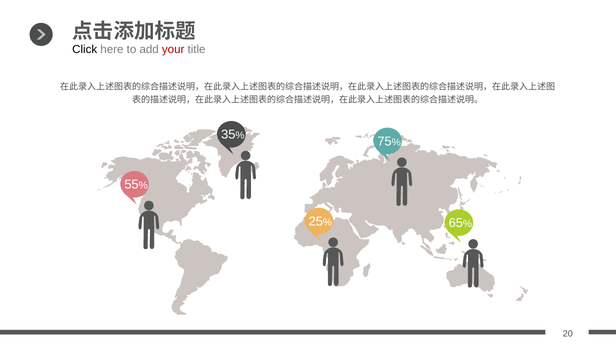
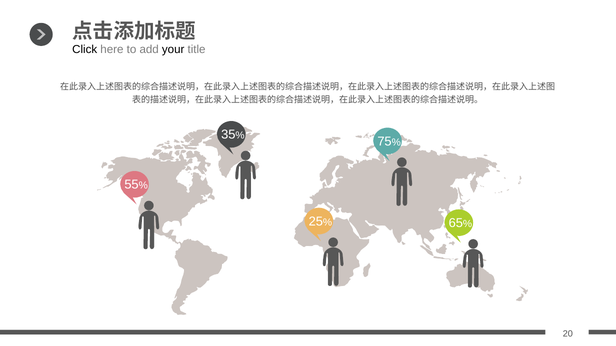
your colour: red -> black (173, 49)
